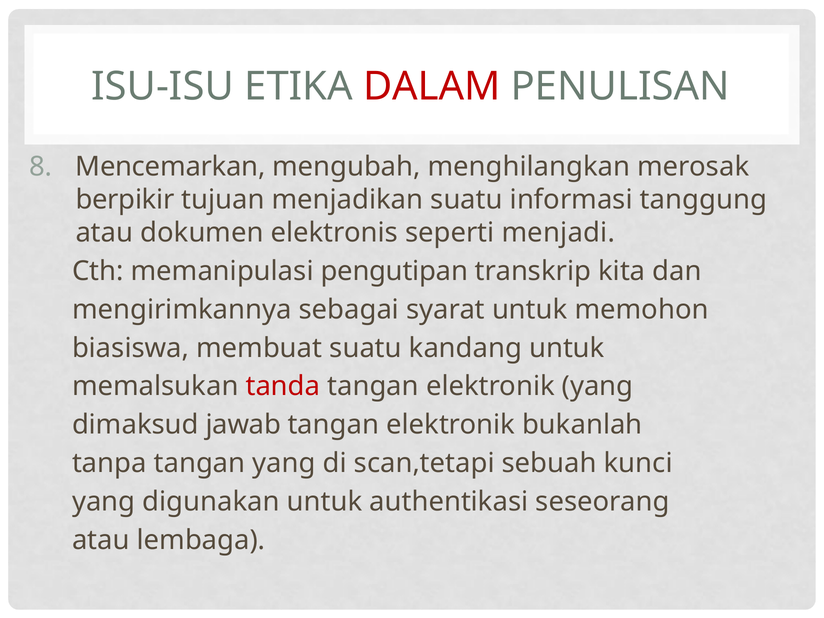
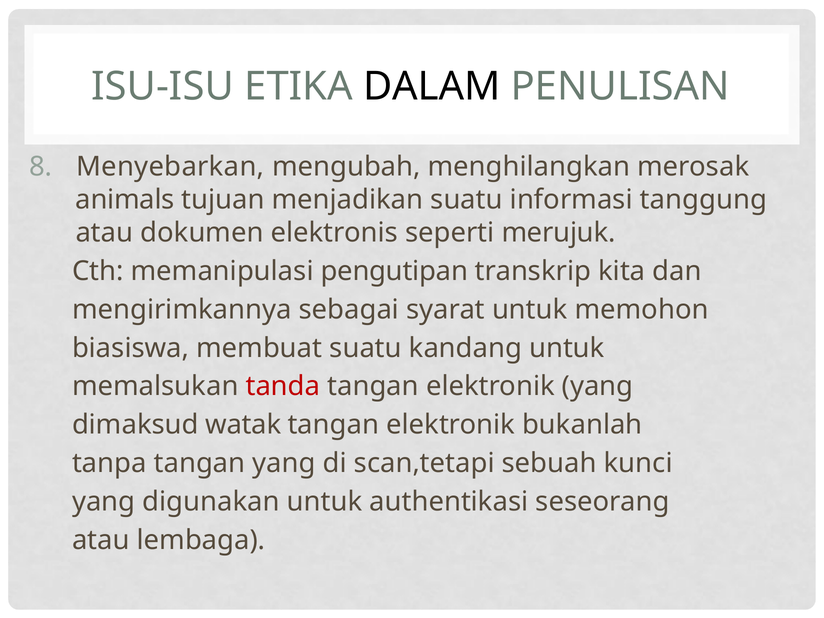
DALAM colour: red -> black (432, 86)
Mencemarkan: Mencemarkan -> Menyebarkan (170, 167)
berpikir: berpikir -> animals (125, 200)
menjadi: menjadi -> merujuk (558, 233)
jawab: jawab -> watak (243, 425)
